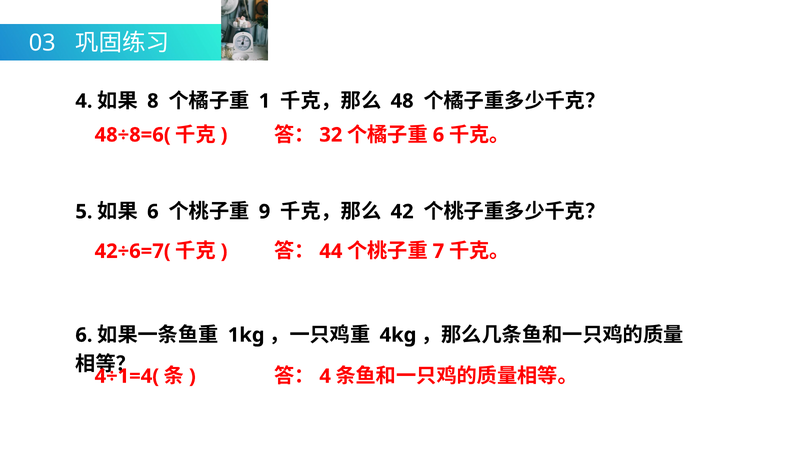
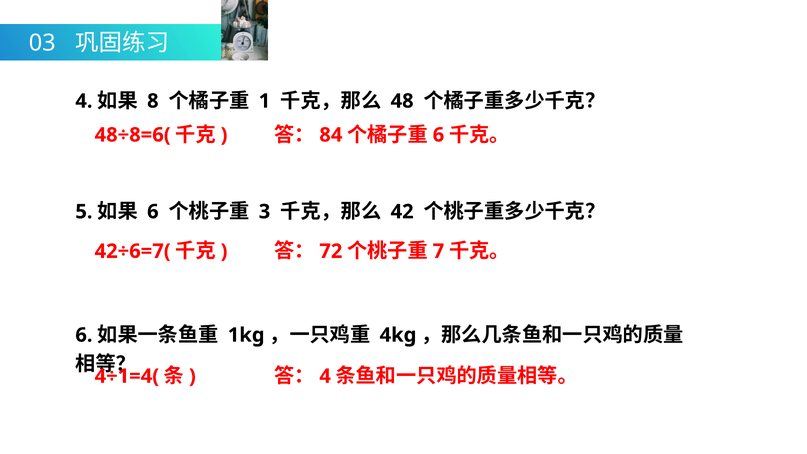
32: 32 -> 84 (331, 135)
9: 9 -> 3 (265, 212)
44: 44 -> 72 (331, 251)
